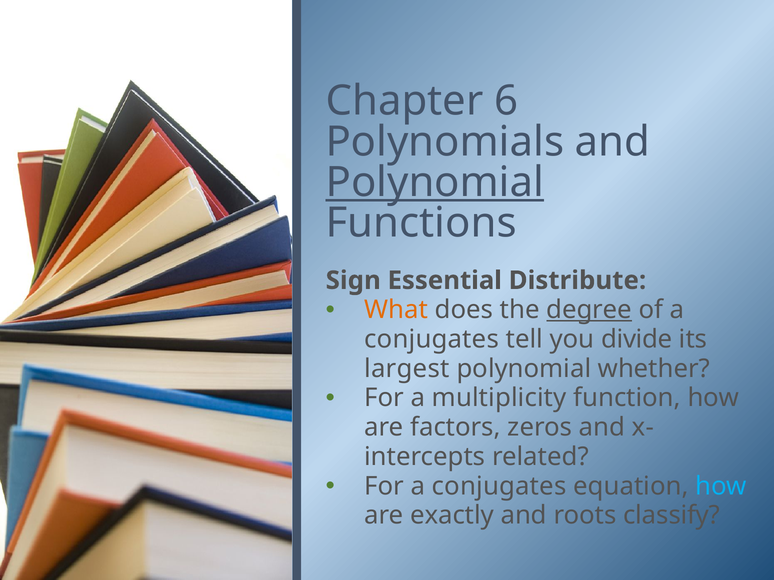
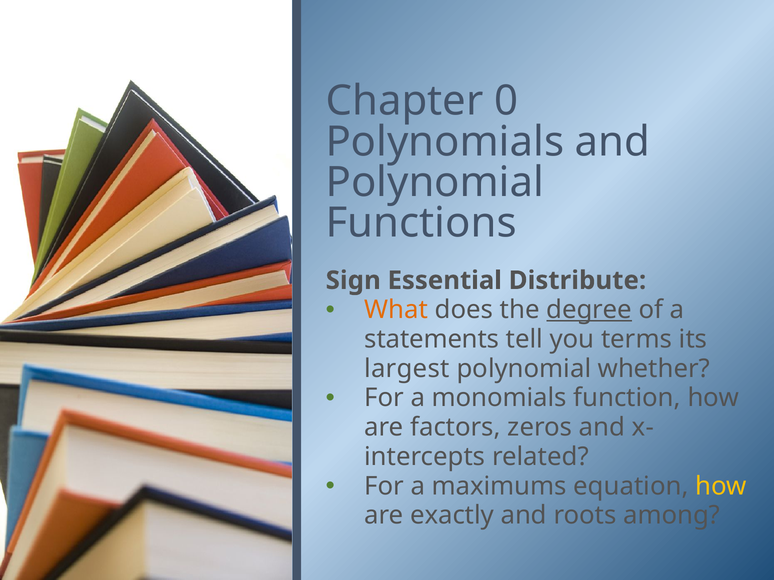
6: 6 -> 0 (506, 101)
Polynomial underline: present -> none (435, 183)
conjugates: conjugates -> statements (432, 339)
divide: divide -> terms (637, 339)
multiplicity: multiplicity -> monomials (499, 398)
For a conjugates: conjugates -> maximums (499, 487)
how colour: light blue -> yellow (721, 487)
classify: classify -> among (672, 516)
